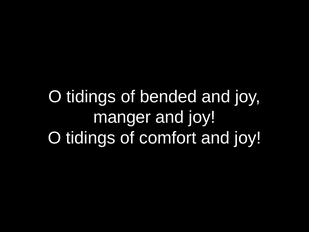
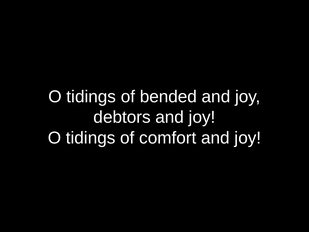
manger: manger -> debtors (122, 117)
